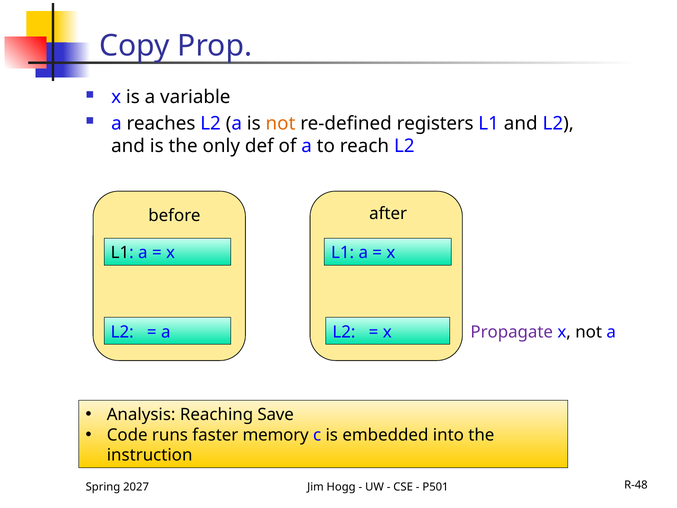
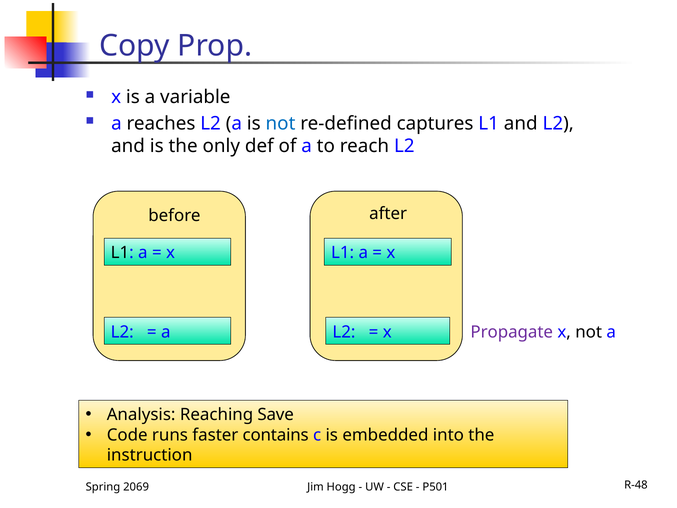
not colour: orange -> blue (280, 123)
registers: registers -> captures (435, 123)
memory: memory -> contains (276, 435)
2027: 2027 -> 2069 (136, 487)
